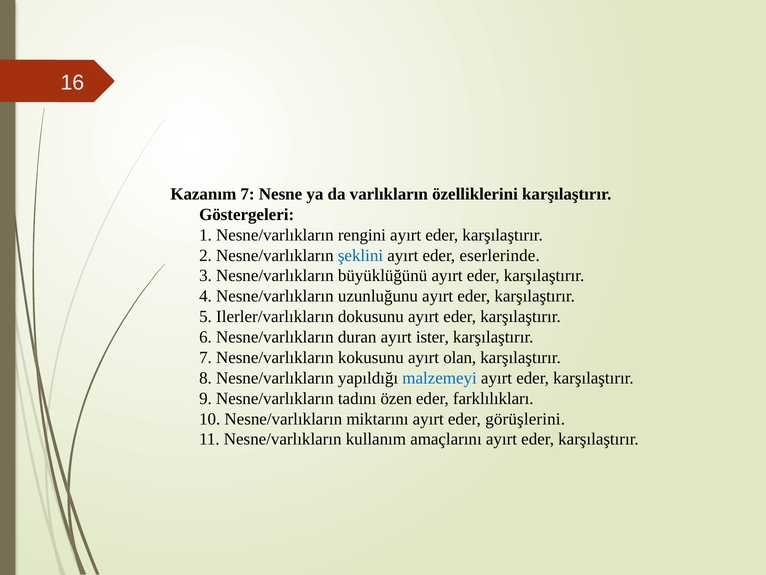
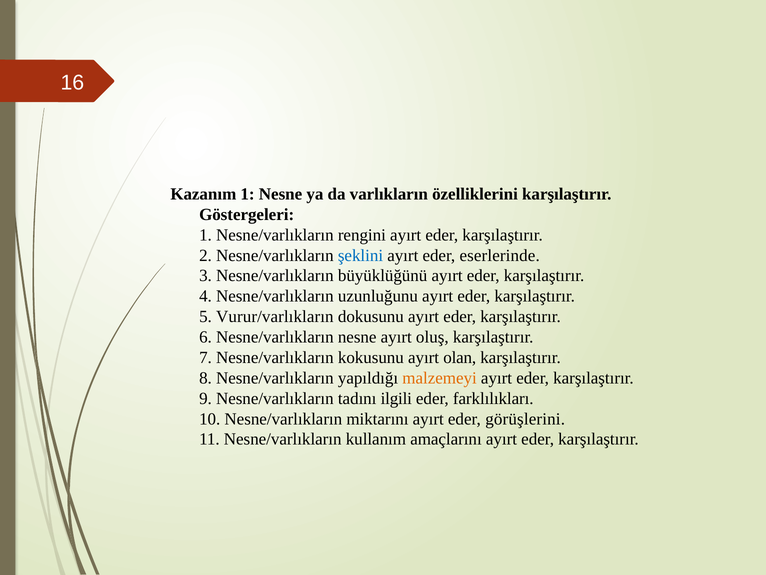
Kazanım 7: 7 -> 1 (248, 194)
Ilerler/varlıkların: Ilerler/varlıkların -> Vurur/varlıkların (275, 316)
Nesne/varlıkların duran: duran -> nesne (357, 337)
ister: ister -> oluş (432, 337)
malzemeyi colour: blue -> orange (440, 378)
özen: özen -> ilgili (396, 398)
